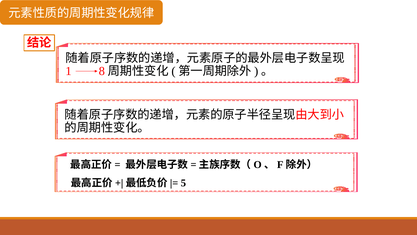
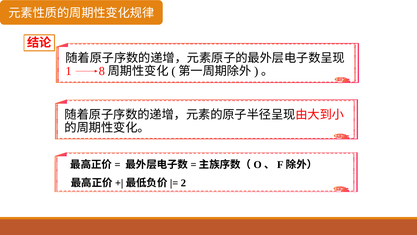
5: 5 -> 2 (183, 183)
